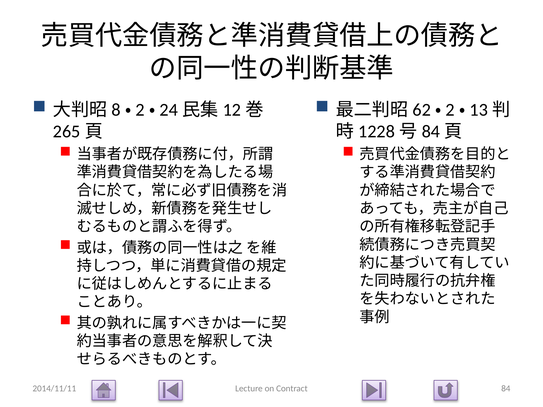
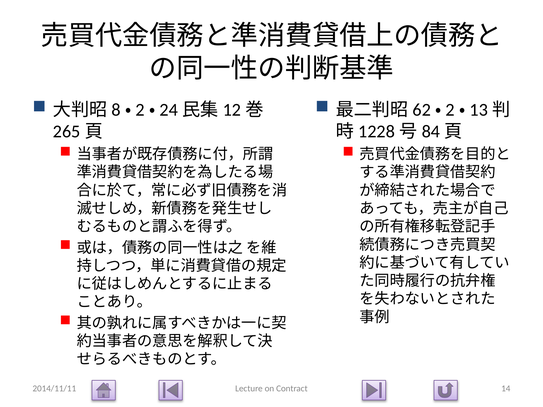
84: 84 -> 14 (506, 389)
